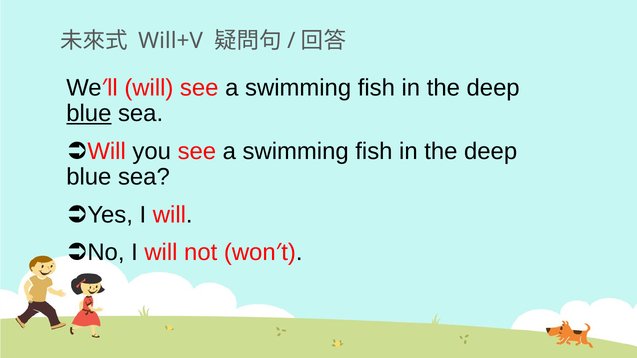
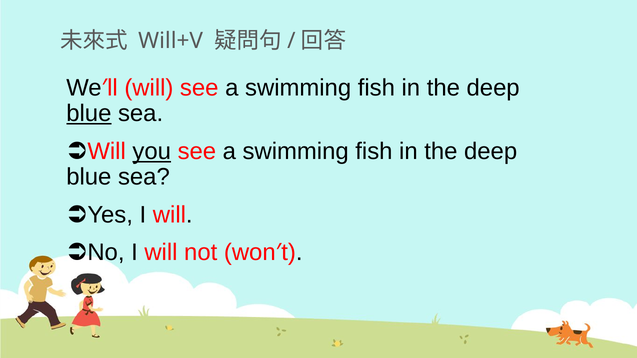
you underline: none -> present (152, 151)
